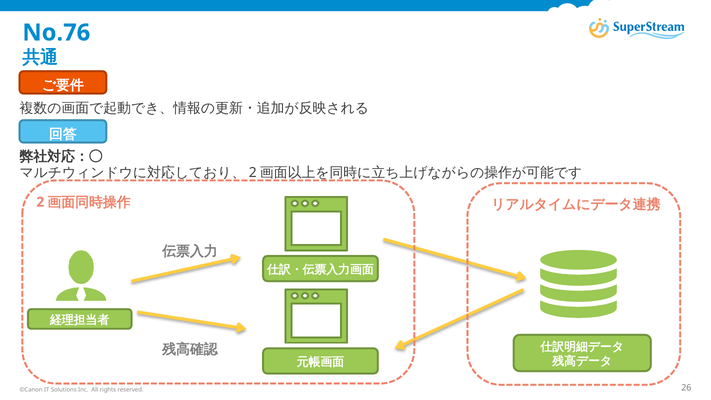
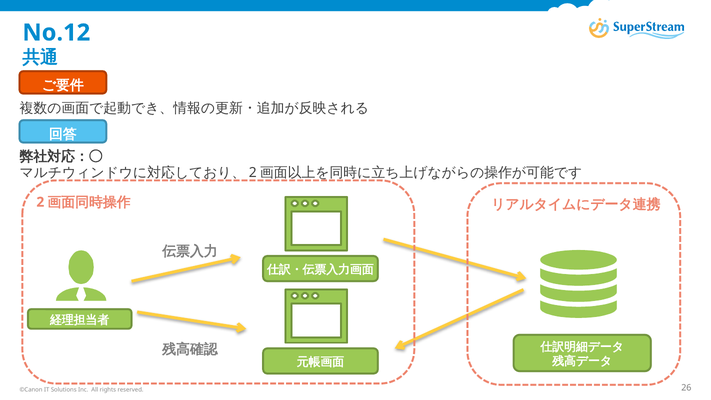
No.76: No.76 -> No.12 (56, 33)
